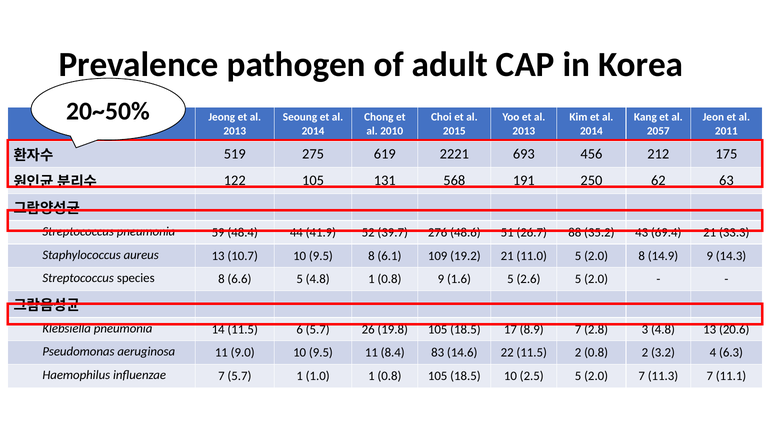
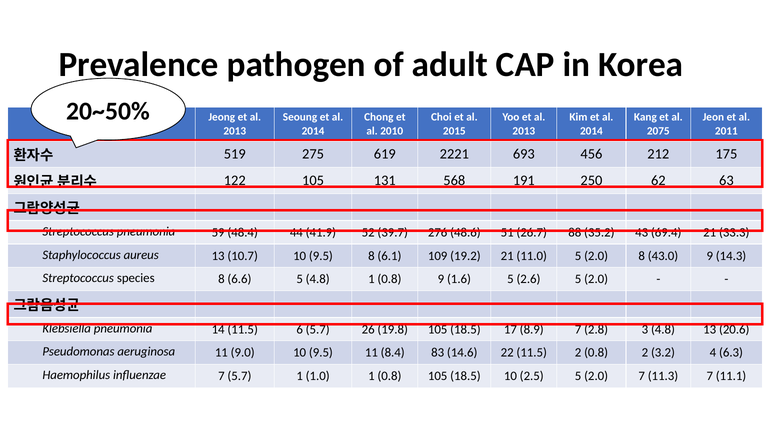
2057: 2057 -> 2075 (658, 131)
14.9: 14.9 -> 43.0 (663, 256)
